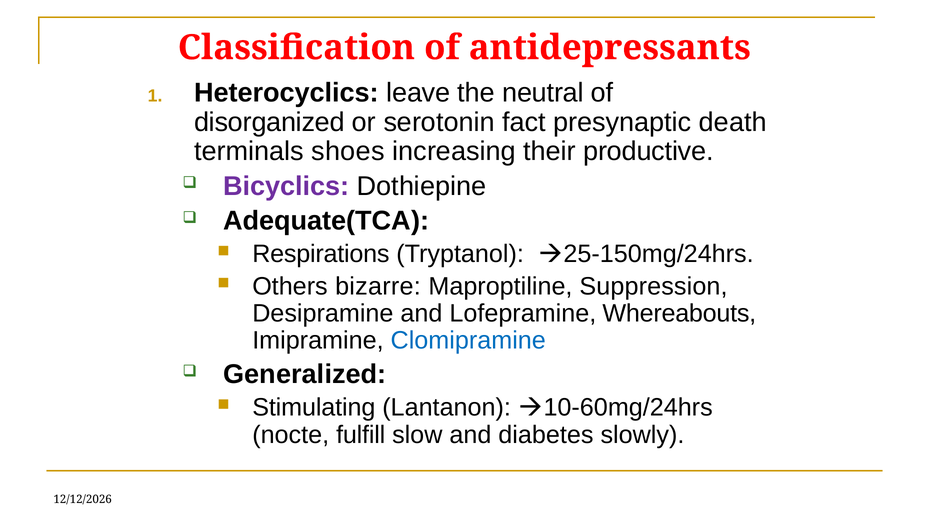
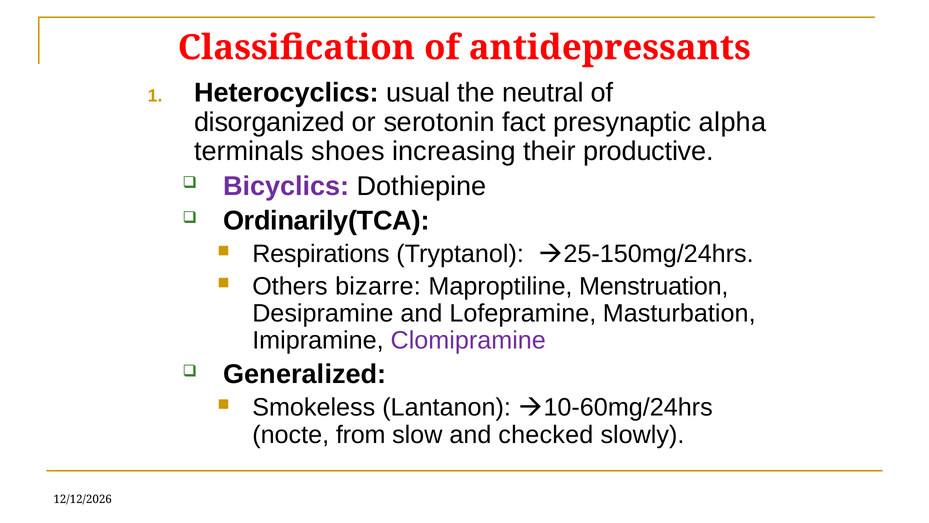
leave: leave -> usual (418, 93)
death: death -> alpha (733, 122)
Adequate(TCA: Adequate(TCA -> Ordinarily(TCA (326, 221)
Suppression: Suppression -> Menstruation (654, 286)
Whereabouts: Whereabouts -> Masturbation (679, 313)
Clomipramine colour: blue -> purple (468, 340)
Stimulating: Stimulating -> Smokeless (314, 407)
fulfill: fulfill -> from (361, 434)
diabetes: diabetes -> checked (546, 434)
